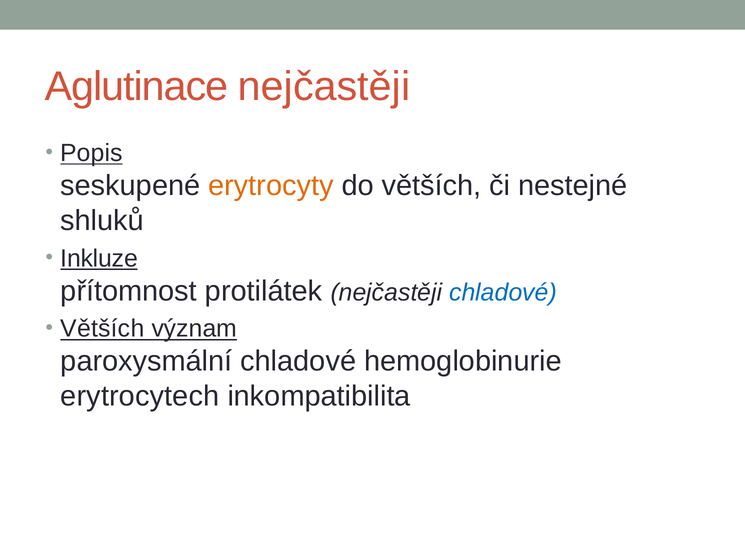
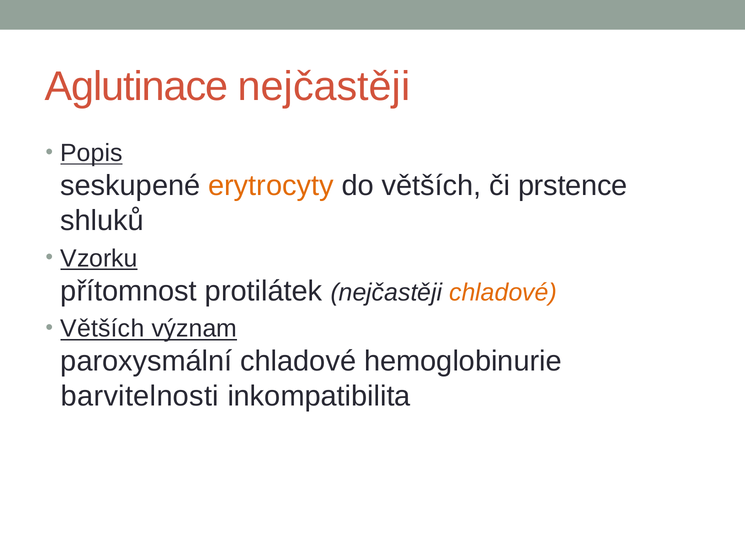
nestejné: nestejné -> prstence (573, 186)
Inkluze: Inkluze -> Vzorku (99, 258)
chladové colour: blue -> orange (503, 292)
erytrocytech: erytrocytech -> barvitelnosti (140, 396)
